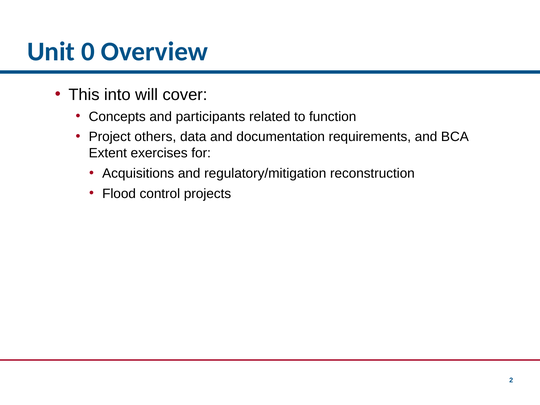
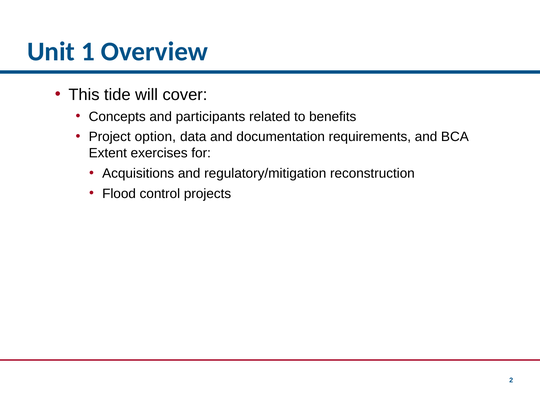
0: 0 -> 1 (88, 52)
into: into -> tide (117, 95)
function: function -> benefits (333, 117)
others: others -> option (155, 137)
